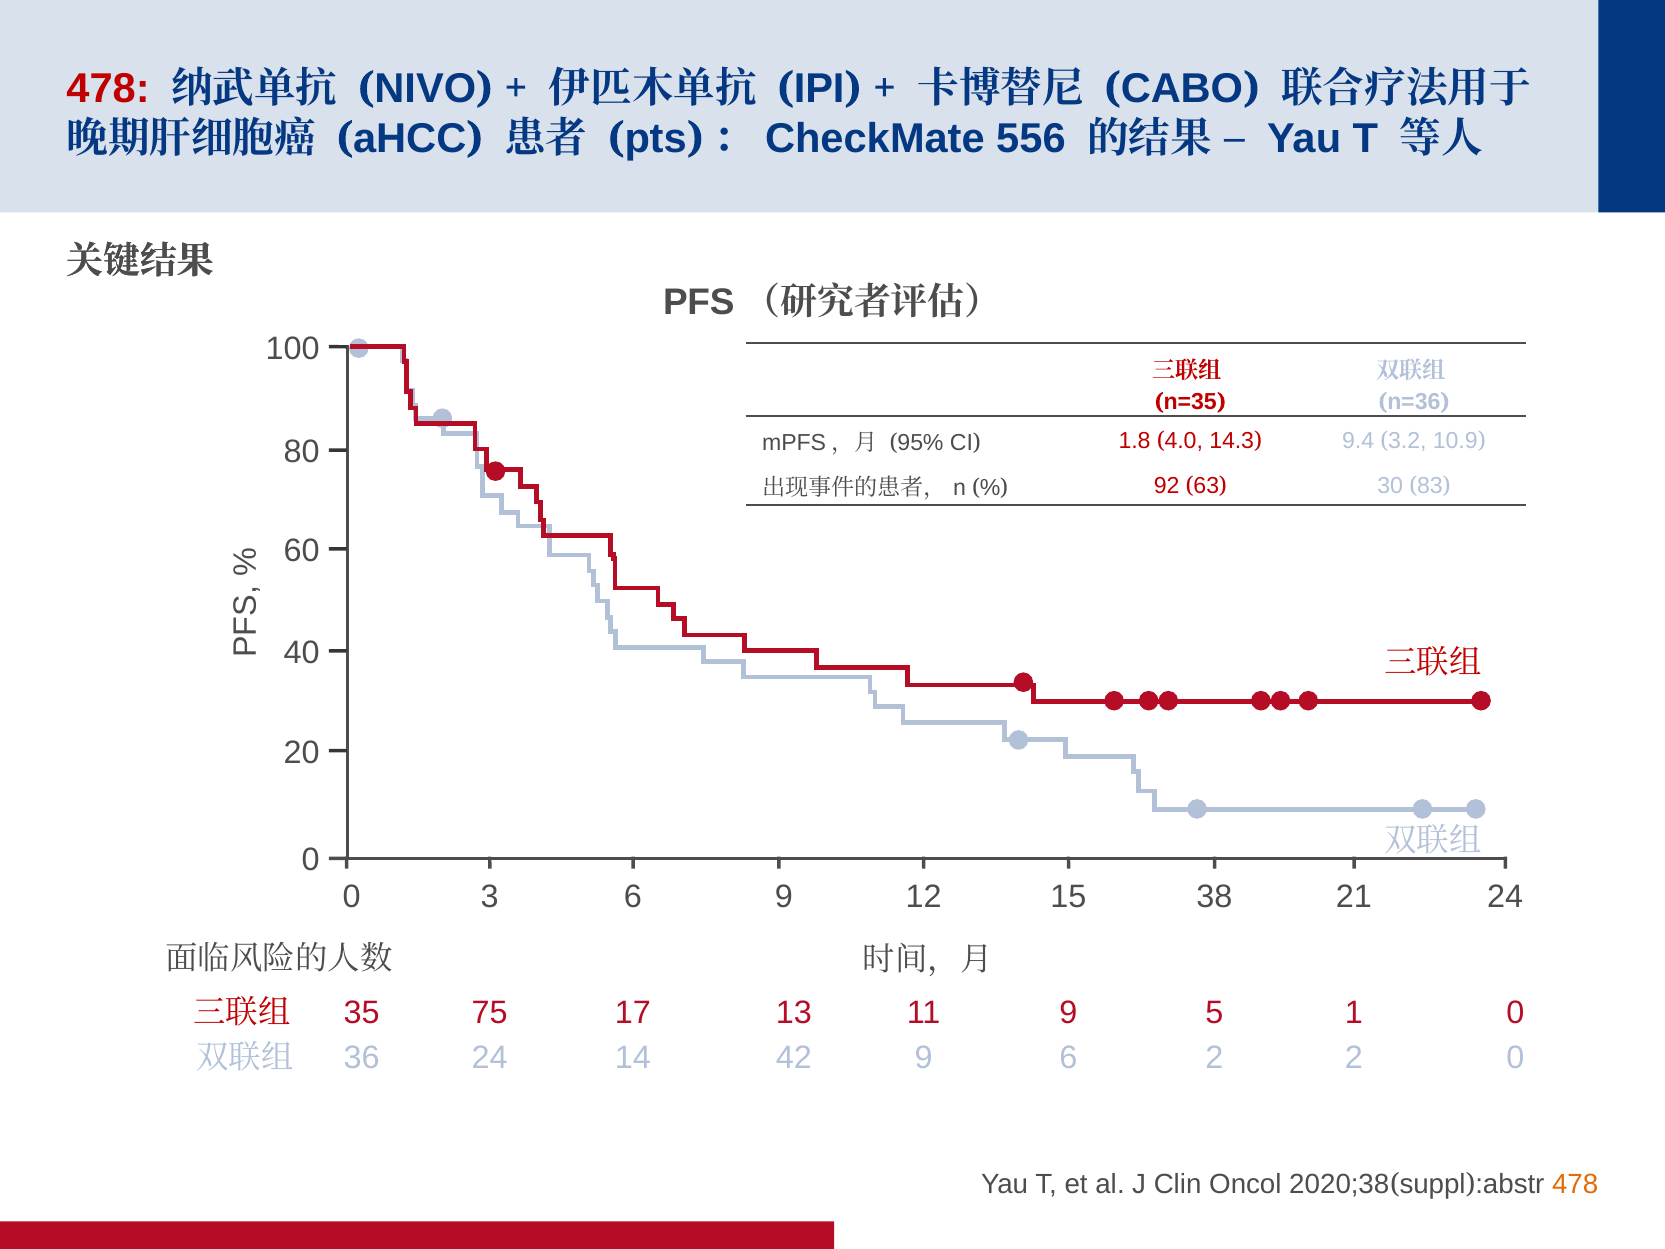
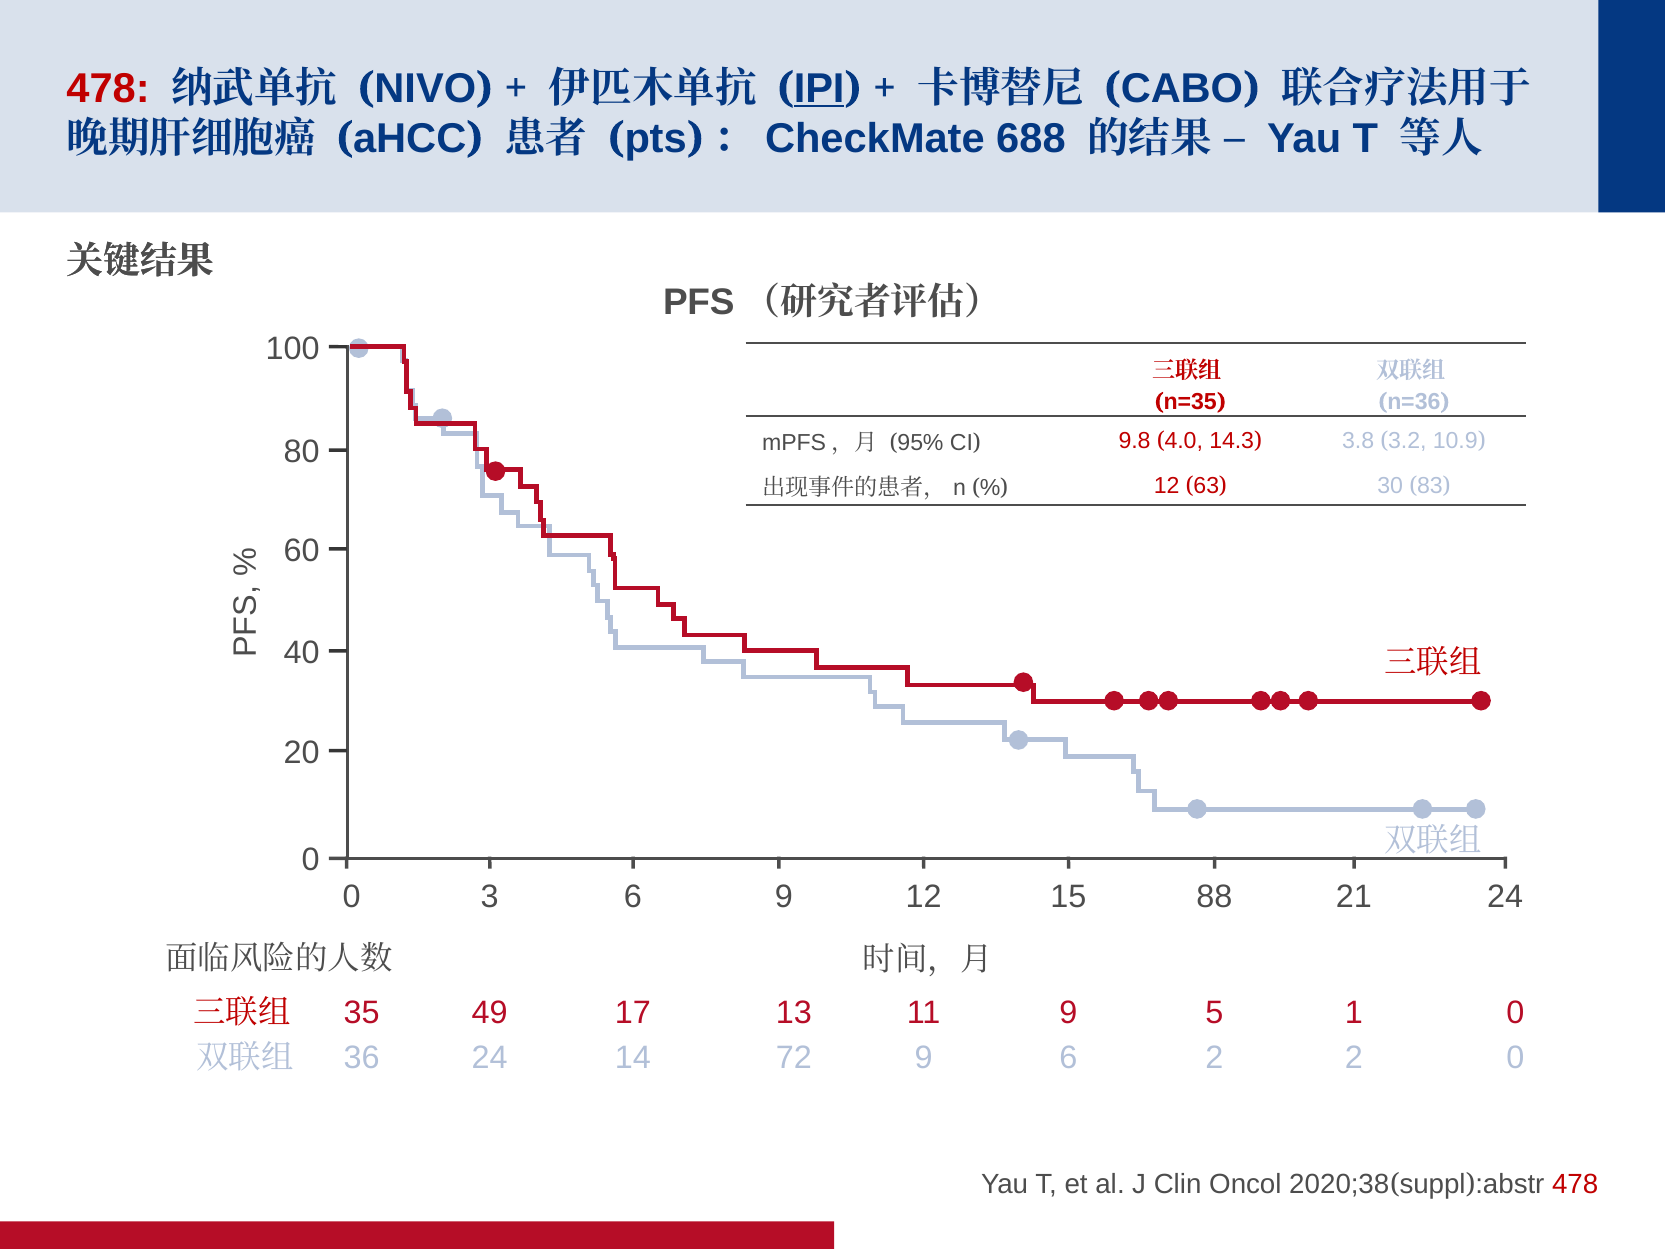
IPI underline: none -> present (819, 88)
556: 556 -> 688 (1031, 138)
1.8: 1.8 -> 9.8 (1135, 441)
9.4: 9.4 -> 3.8 (1358, 441)
92: 92 -> 12 (1167, 485)
38: 38 -> 88 (1214, 897)
75: 75 -> 49 (490, 1013)
42: 42 -> 72 (794, 1058)
478 colour: orange -> red (1575, 1184)
